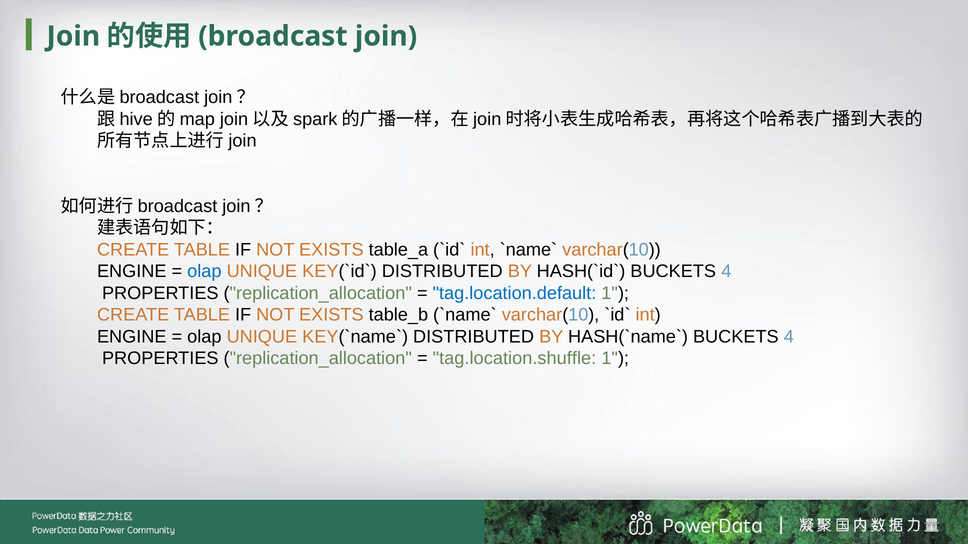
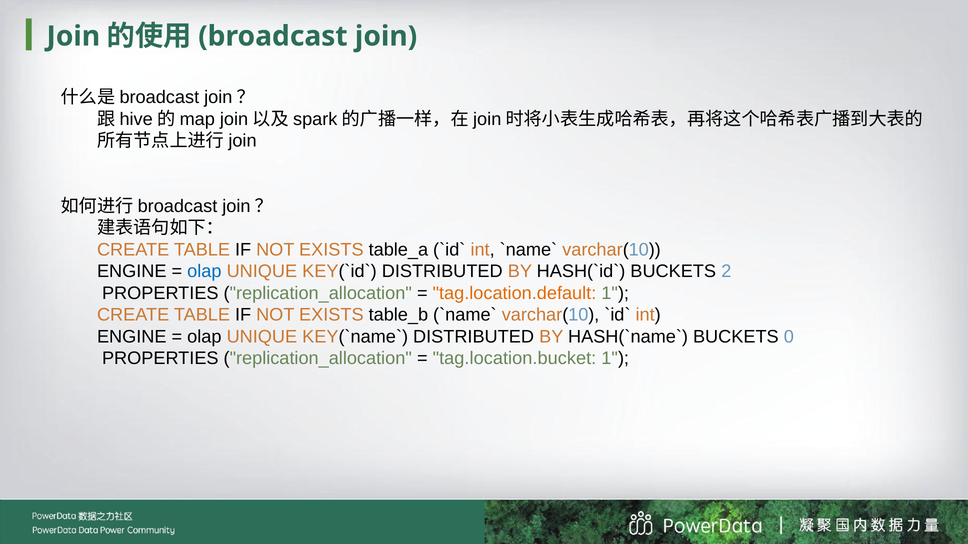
4: 4 -> 2 (726, 272)
tag.location.default colour: blue -> orange (514, 293)
4: 4 -> 0 (789, 337)
tag.location.shuffle: tag.location.shuffle -> tag.location.bucket (514, 359)
